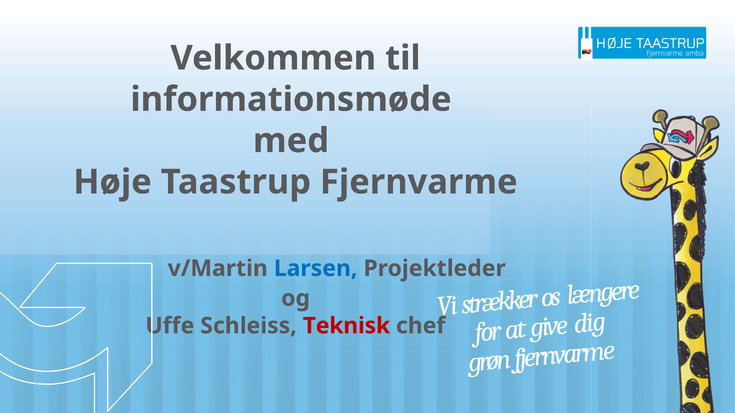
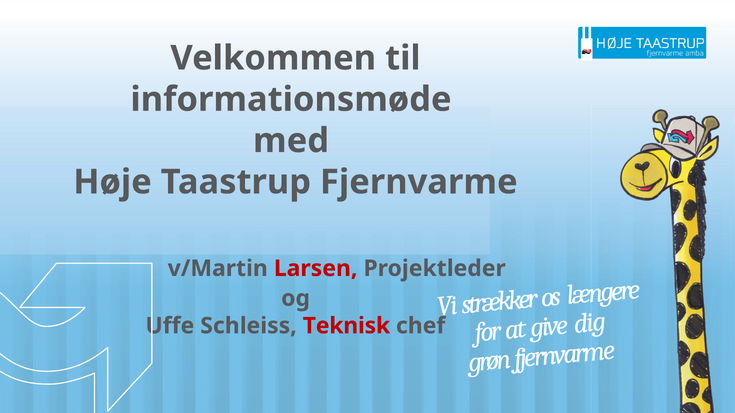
Larsen colour: blue -> red (316, 269)
